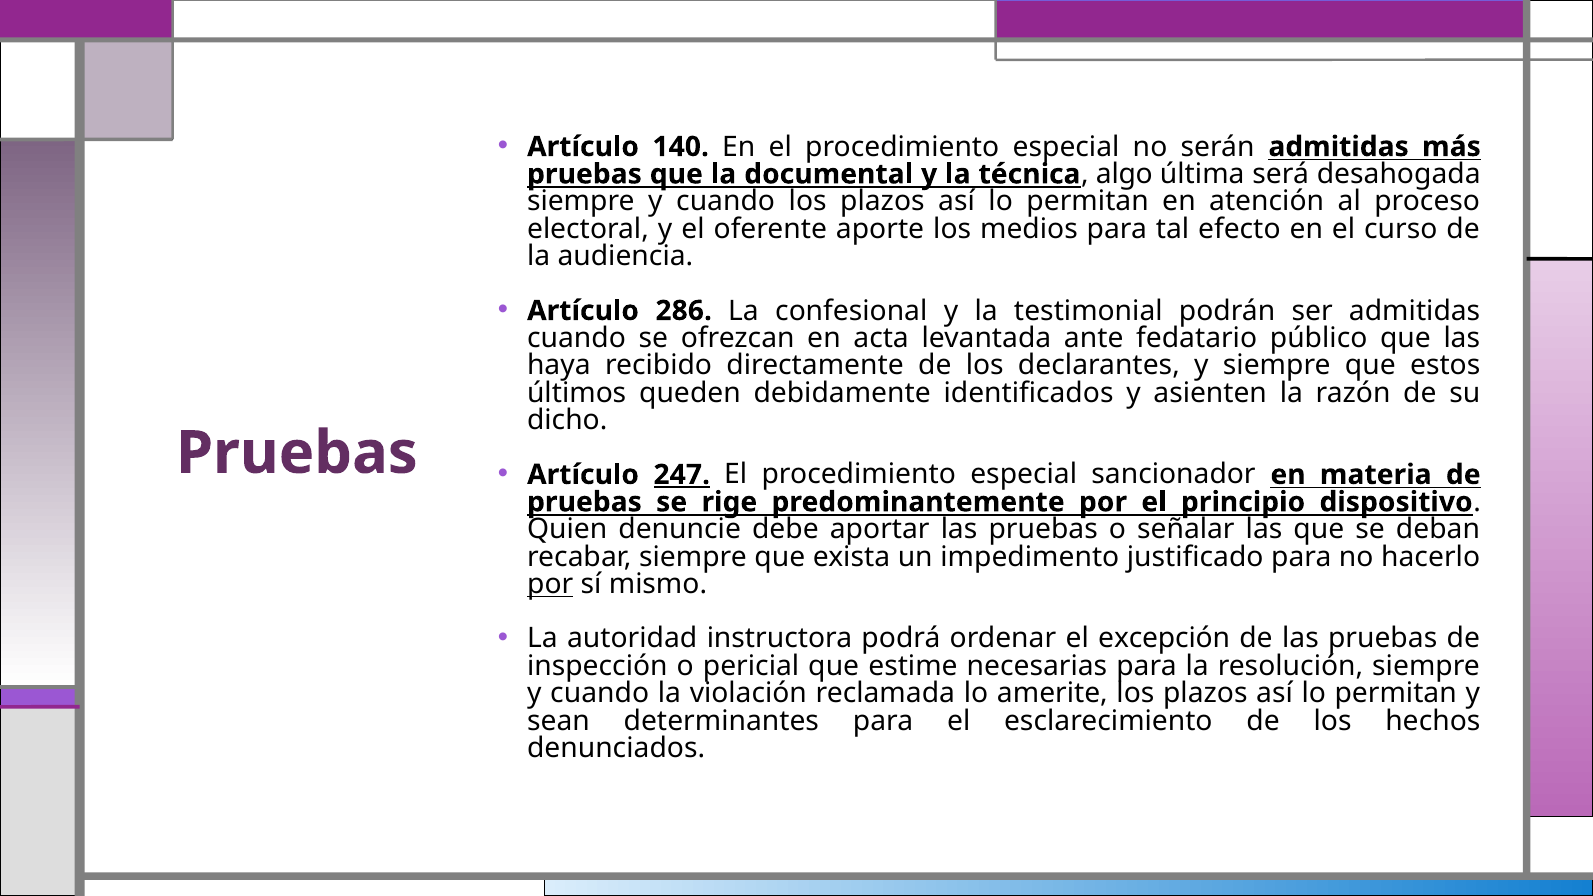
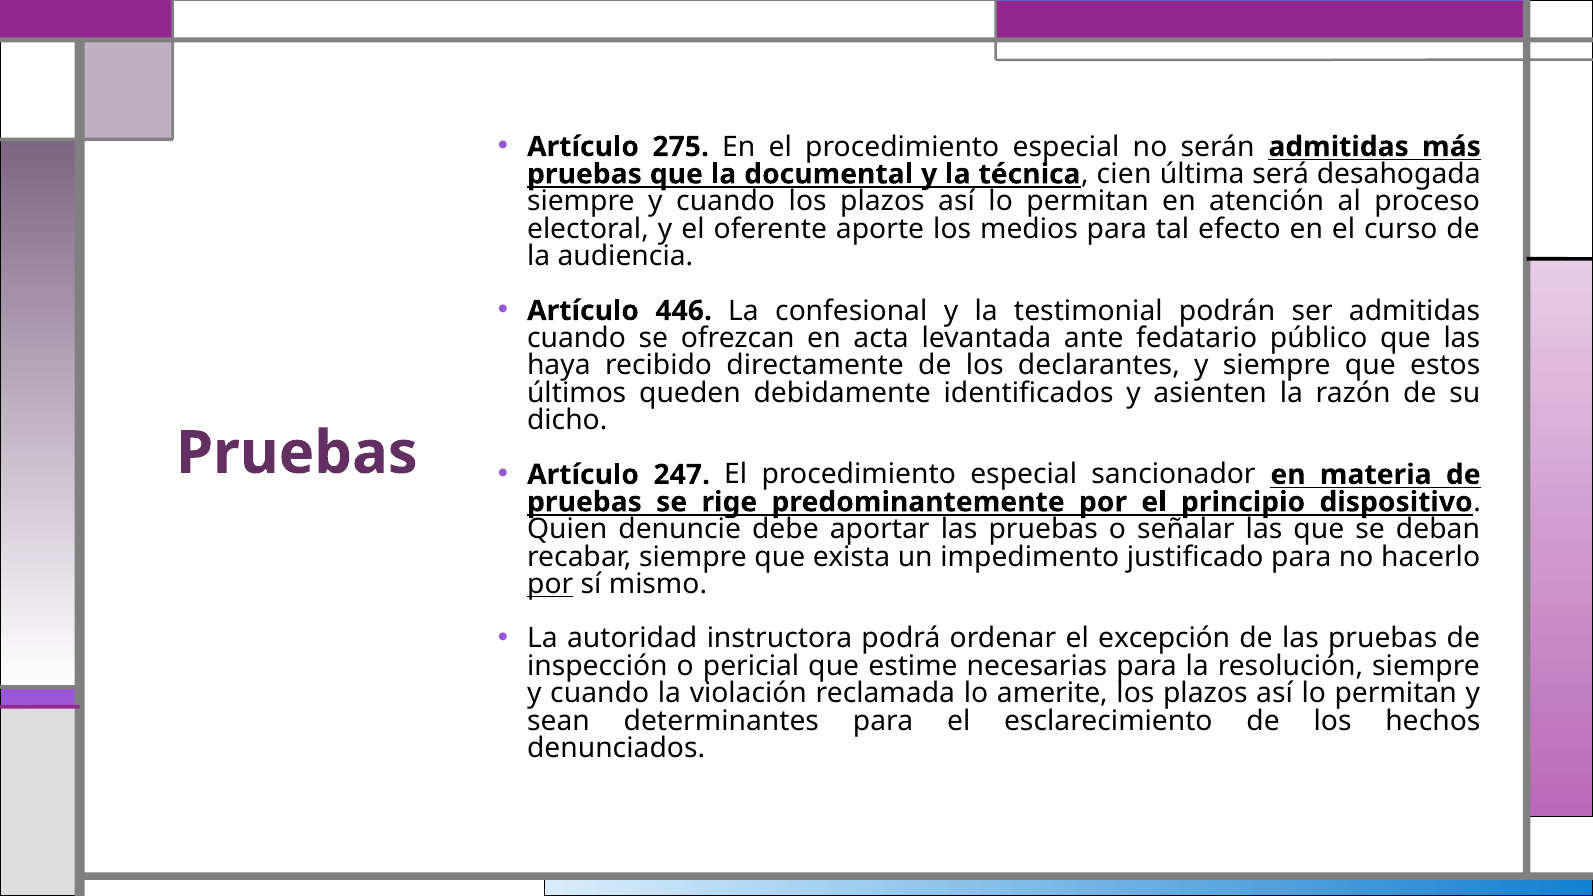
140: 140 -> 275 (681, 147)
algo: algo -> cien (1124, 174)
286: 286 -> 446 (684, 311)
247 underline: present -> none (682, 475)
